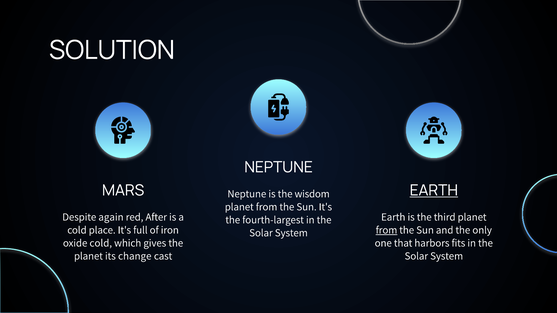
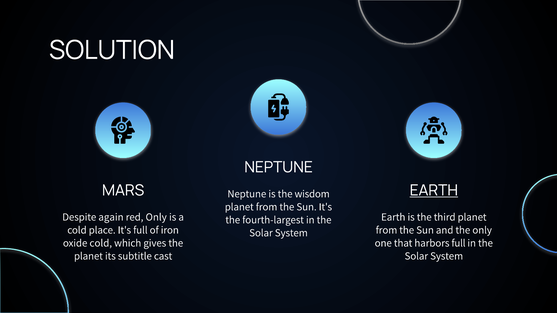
red After: After -> Only (156, 217)
from underline: present -> none (386, 230)
harbors fits: fits -> full (458, 243)
change: change -> subtitle (135, 256)
